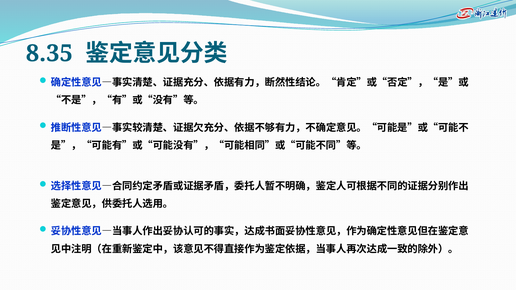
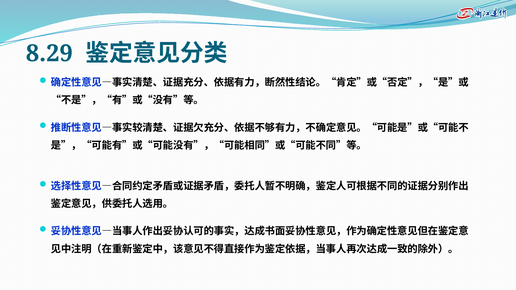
8.35: 8.35 -> 8.29 (49, 53)
